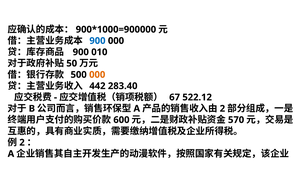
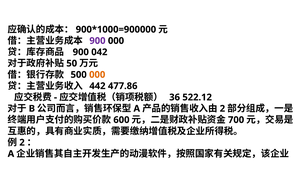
900 colour: blue -> purple (97, 41)
010: 010 -> 042 (99, 52)
283.40: 283.40 -> 477.86 (123, 86)
67: 67 -> 36 (175, 97)
570: 570 -> 700 (236, 120)
